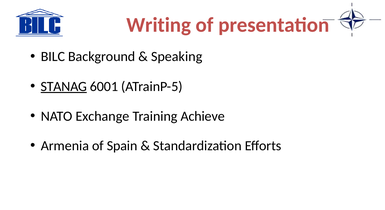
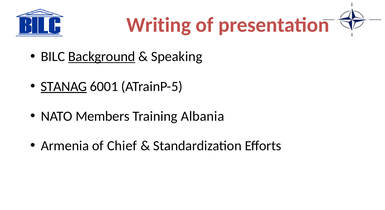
Background underline: none -> present (102, 56)
Exchange: Exchange -> Members (103, 116)
Achieve: Achieve -> Albania (203, 116)
Spain: Spain -> Chief (122, 145)
